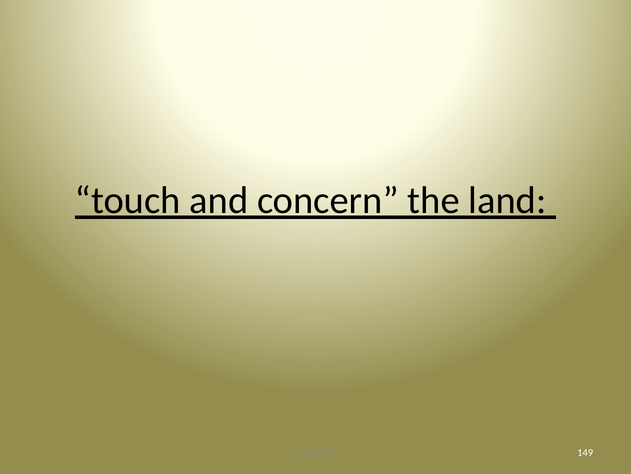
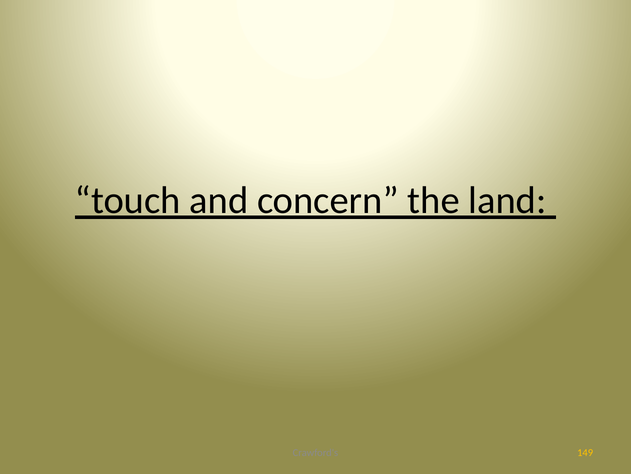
149 colour: white -> yellow (585, 452)
